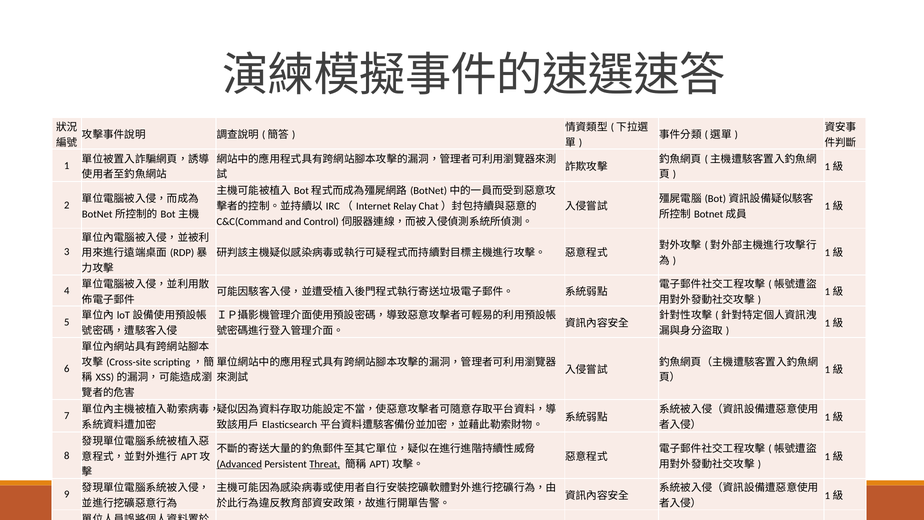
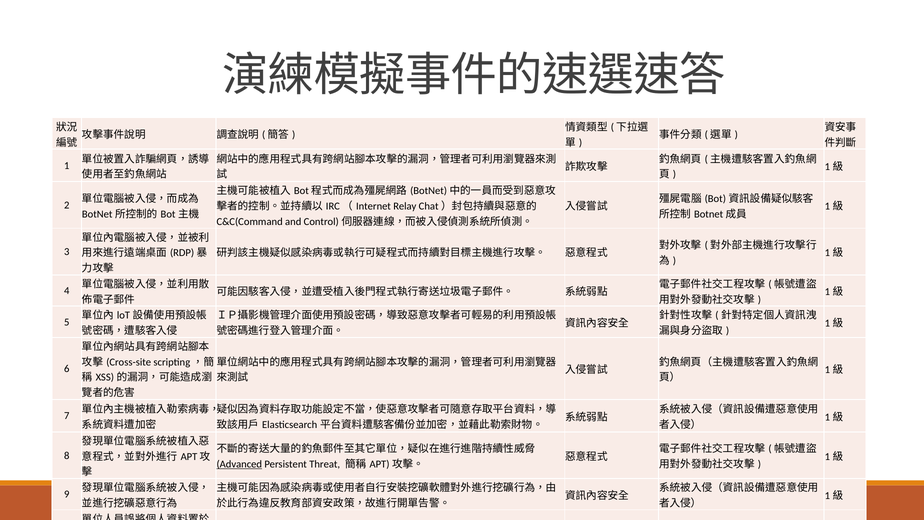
Threat underline: present -> none (325, 464)
